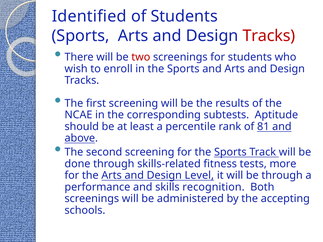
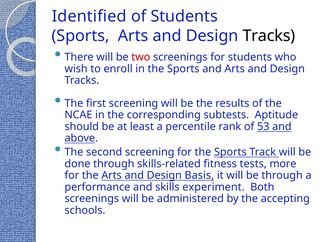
Tracks colour: red -> black (269, 36)
81: 81 -> 53 (263, 127)
Level: Level -> Basis (199, 176)
recognition: recognition -> experiment (213, 187)
